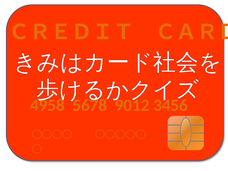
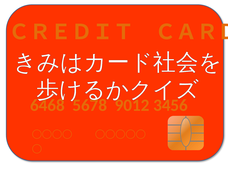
4958: 4958 -> 6468 (47, 105)
